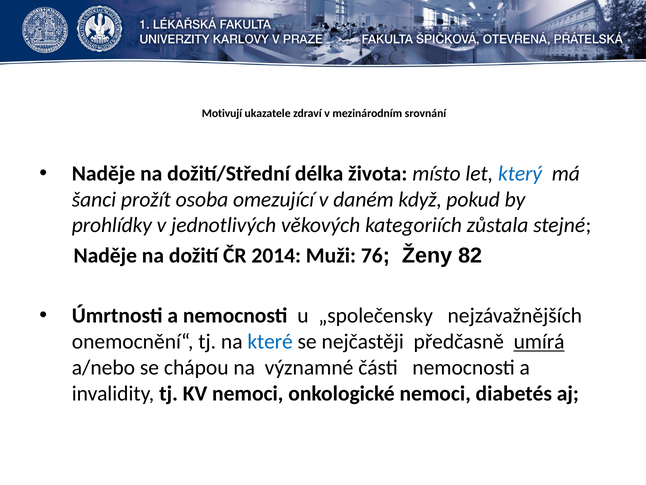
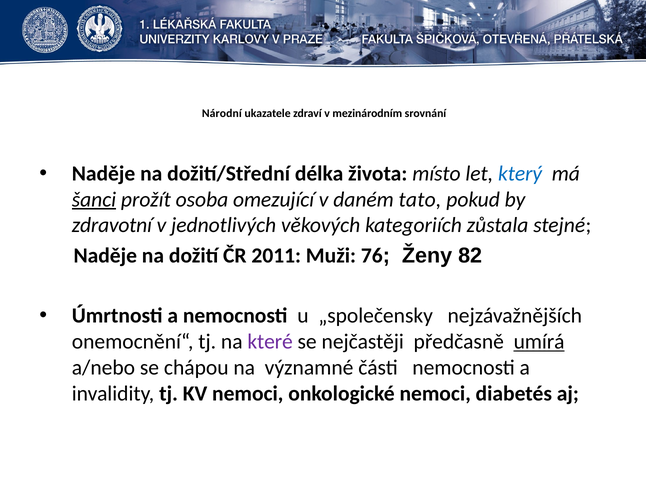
Motivují: Motivují -> Národní (222, 113)
šanci underline: none -> present (94, 199)
když: když -> tato (420, 199)
prohlídky: prohlídky -> zdravotní (112, 225)
2014: 2014 -> 2011 (276, 255)
které colour: blue -> purple (270, 341)
